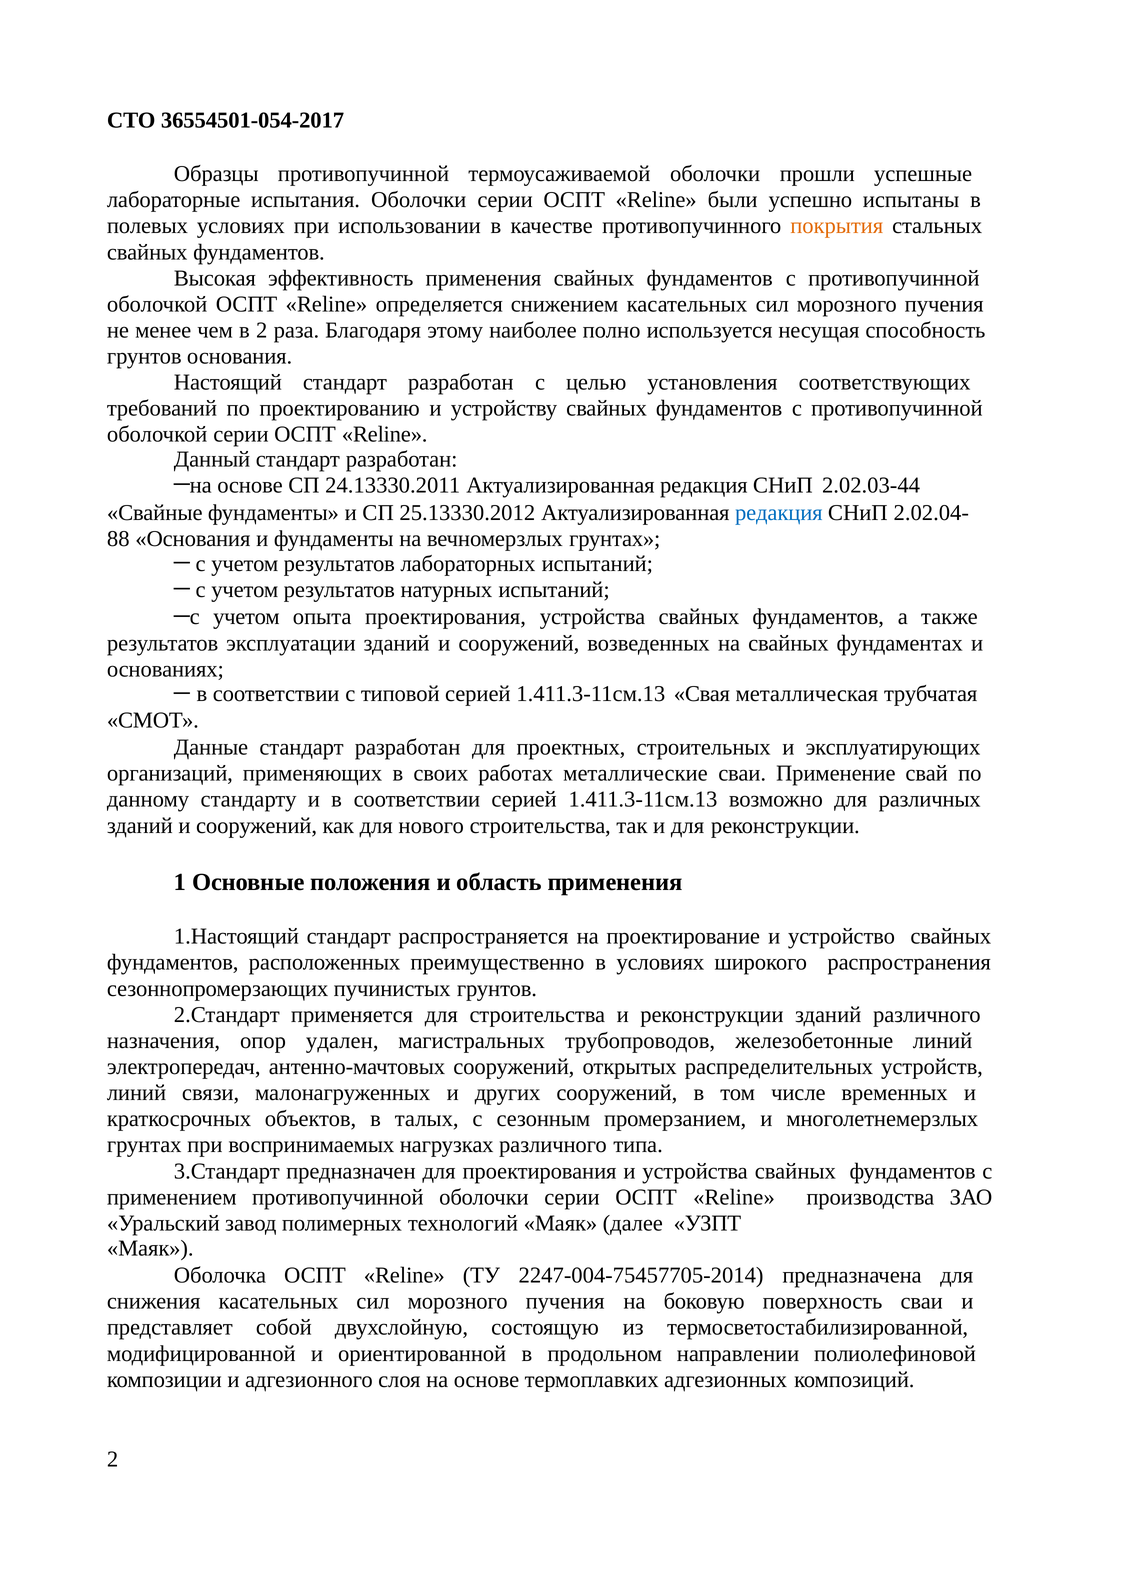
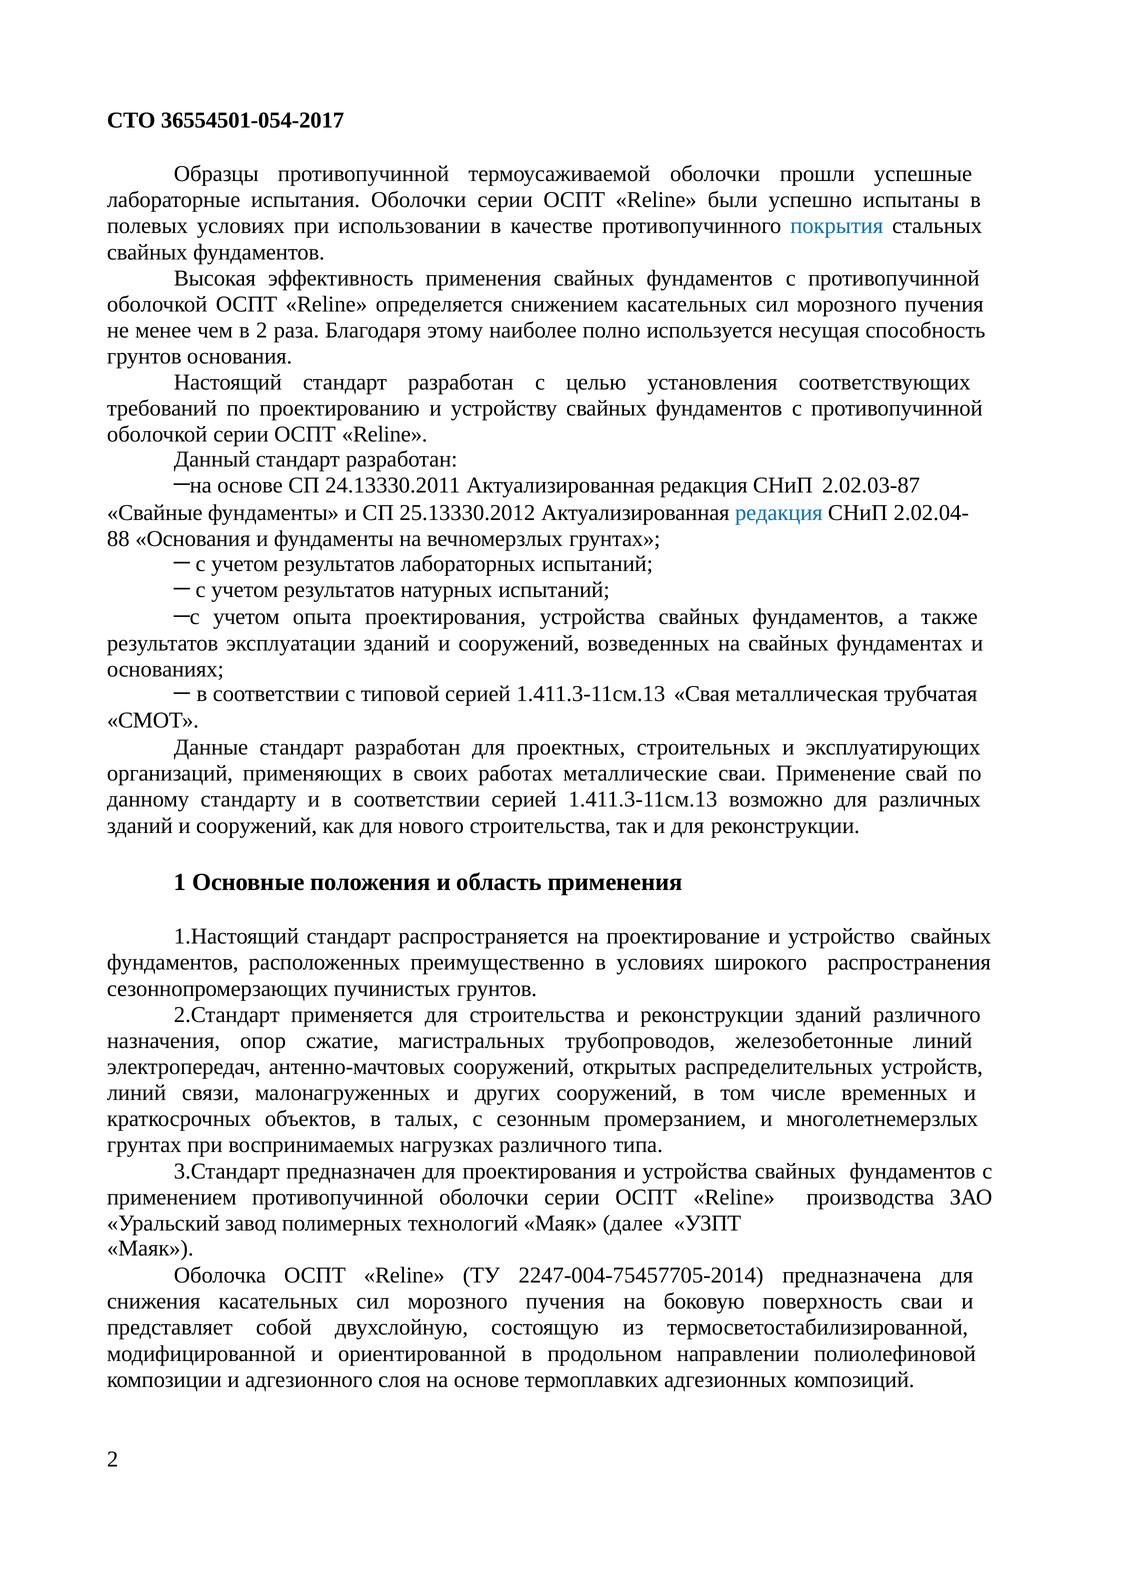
покрытия colour: orange -> blue (837, 226)
2.02.03-44: 2.02.03-44 -> 2.02.03-87 (871, 486)
удален: удален -> сжатие (342, 1041)
